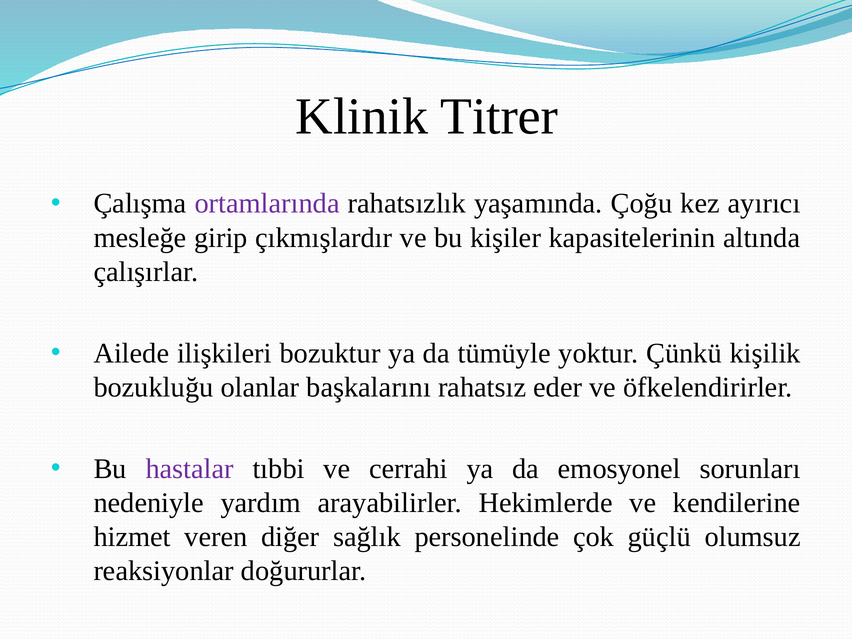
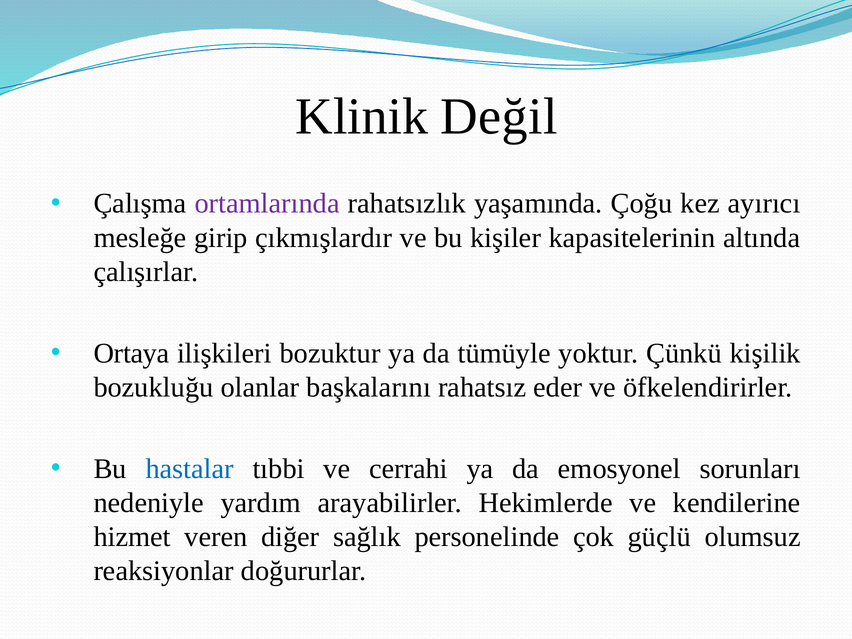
Titrer: Titrer -> Değil (499, 117)
Ailede: Ailede -> Ortaya (132, 353)
hastalar colour: purple -> blue (190, 469)
